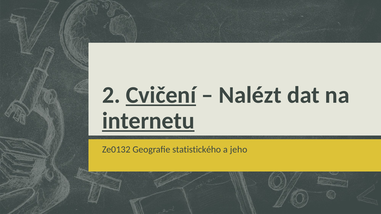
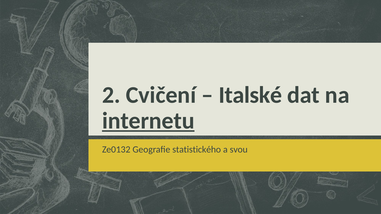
Cvičení underline: present -> none (161, 95)
Nalézt: Nalézt -> Italské (250, 95)
jeho: jeho -> svou (239, 150)
